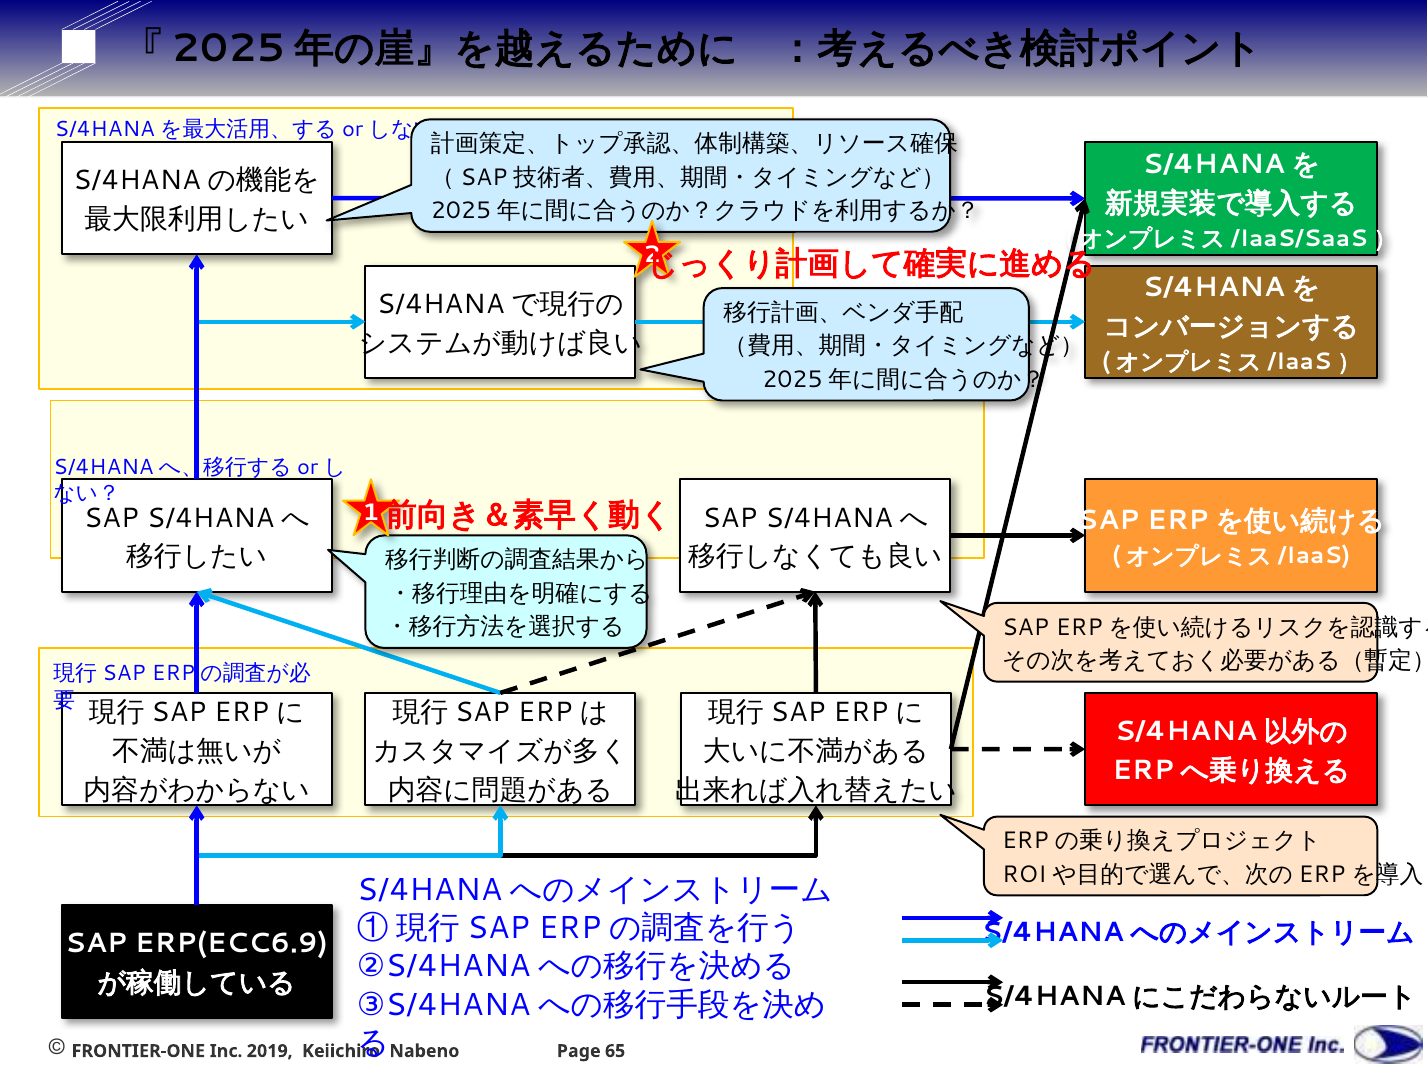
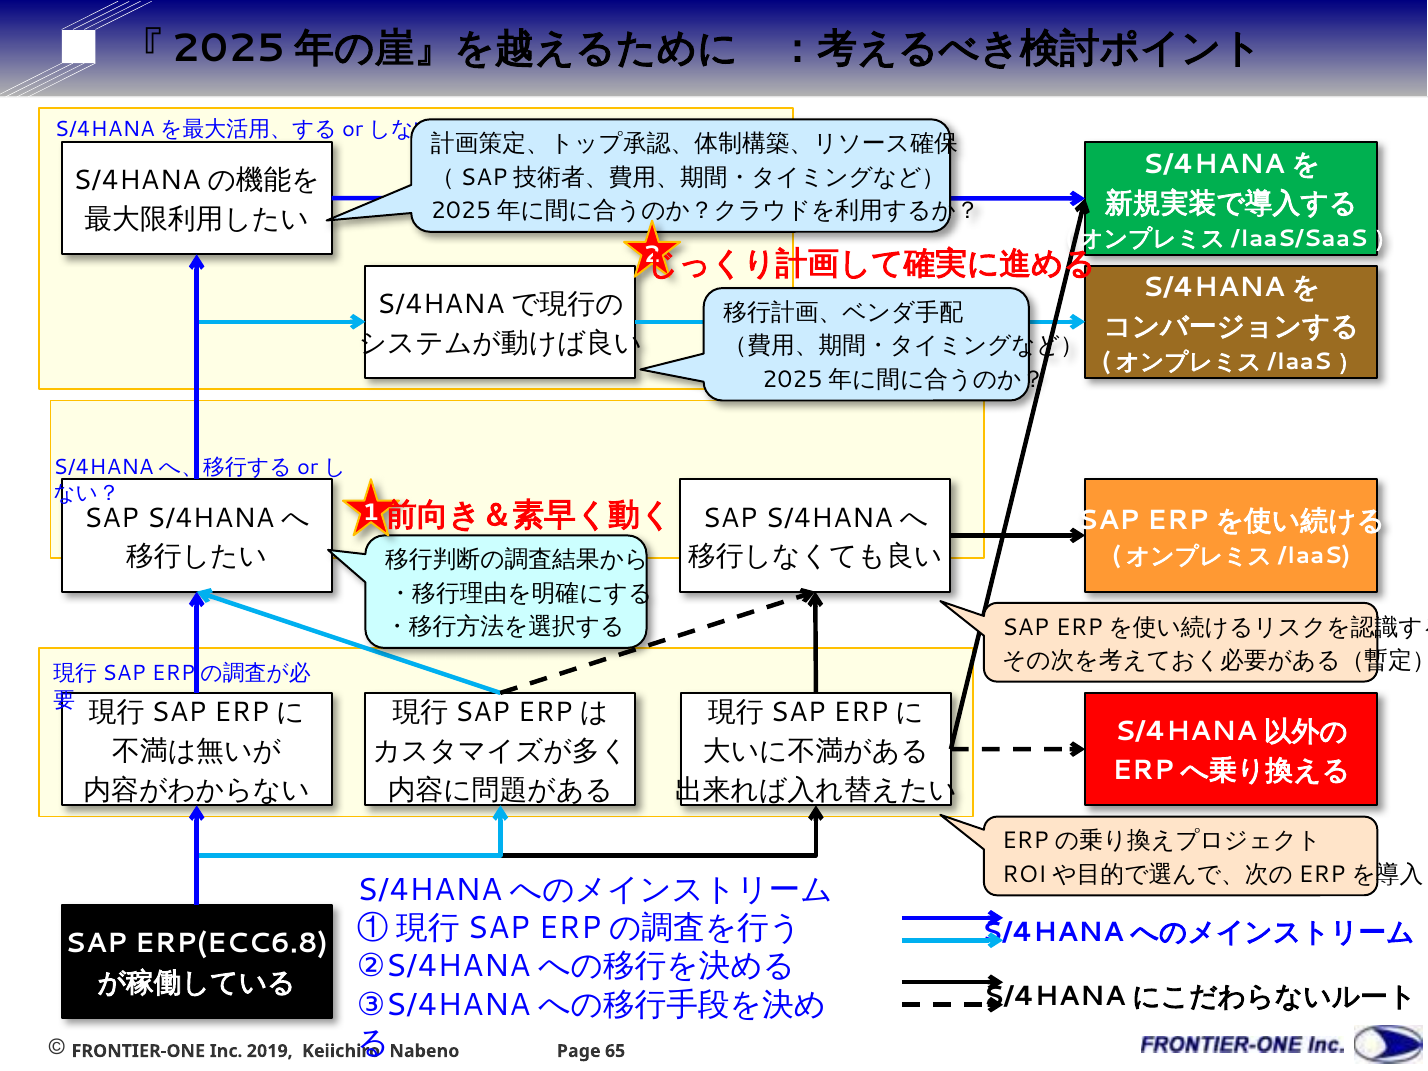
ERP(ECC6.9: ERP(ECC6.9 -> ERP(ECC6.8 (231, 944)
